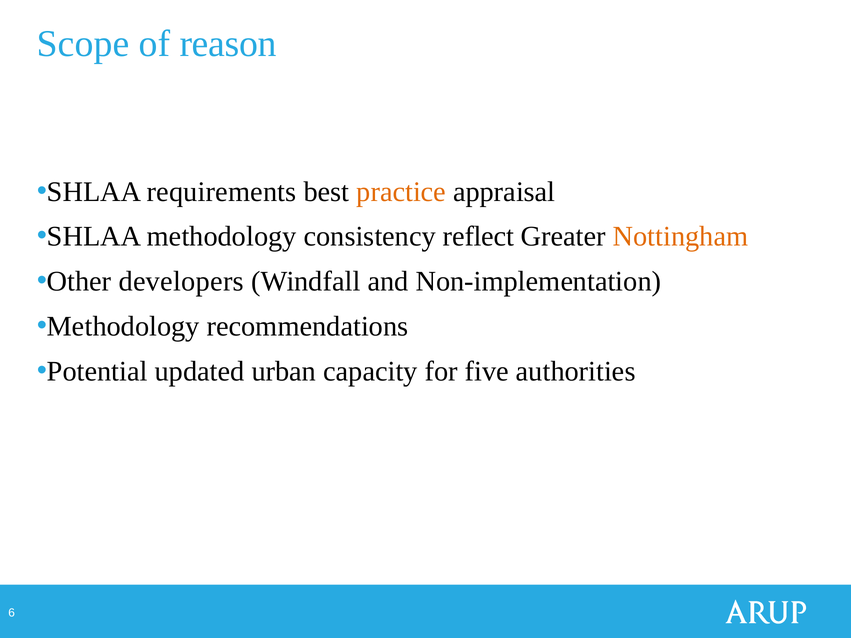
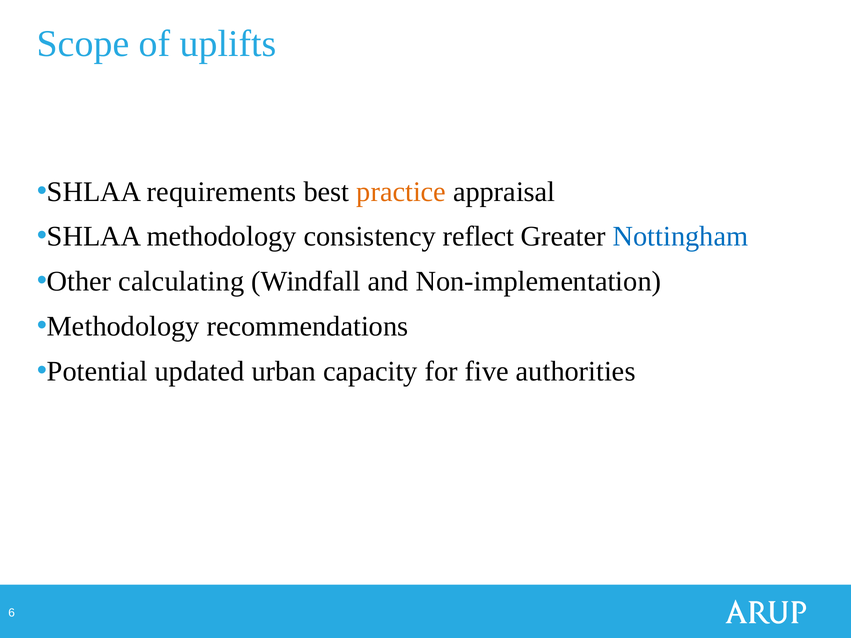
reason: reason -> uplifts (228, 44)
Nottingham colour: orange -> blue (681, 237)
developers: developers -> calculating (181, 282)
